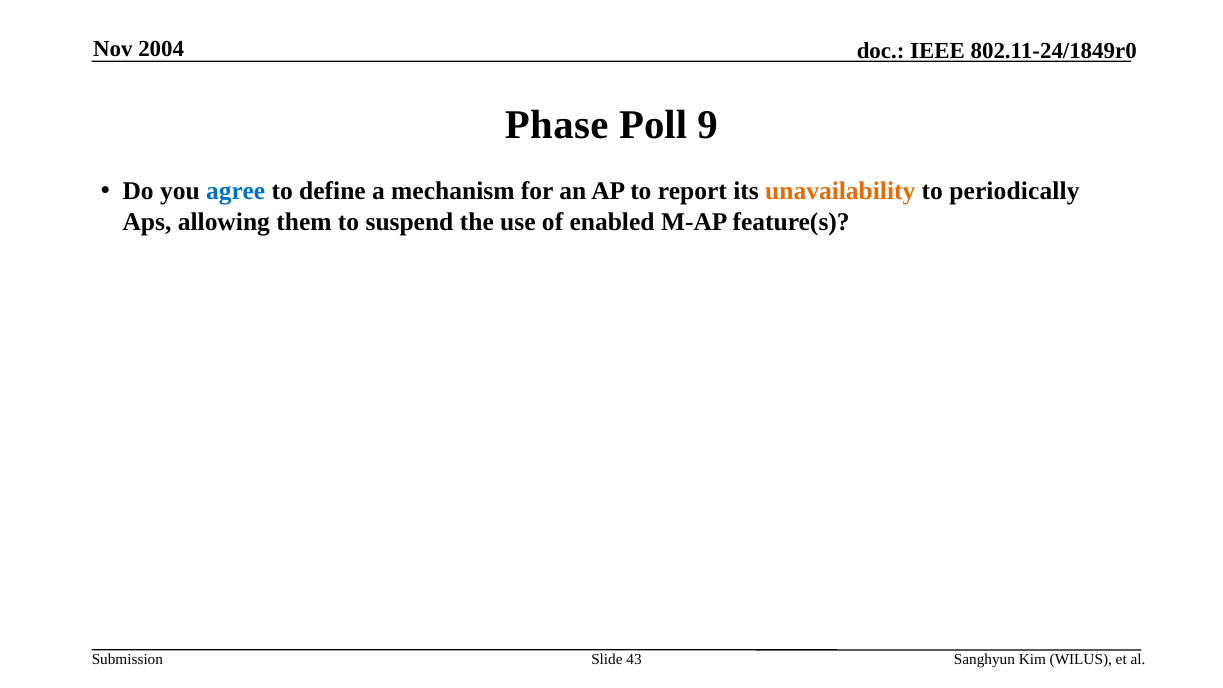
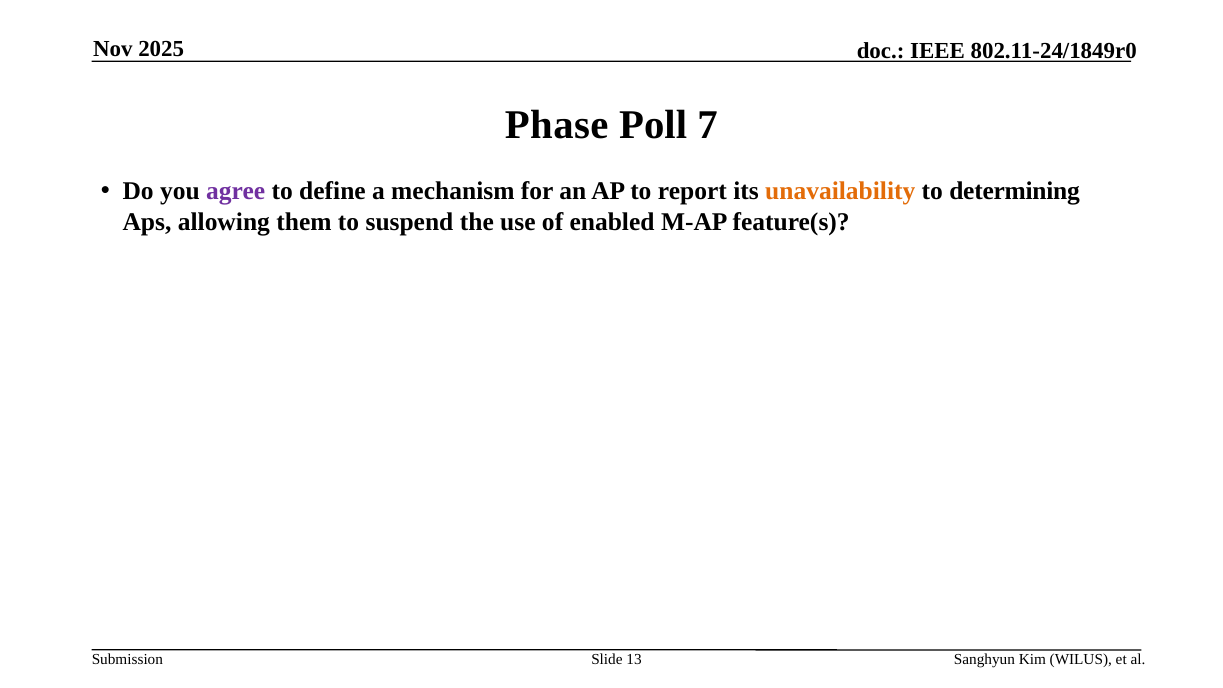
2004: 2004 -> 2025 (161, 49)
9: 9 -> 7 (708, 125)
agree colour: blue -> purple (236, 191)
periodically: periodically -> determining (1015, 191)
43: 43 -> 13 (634, 660)
